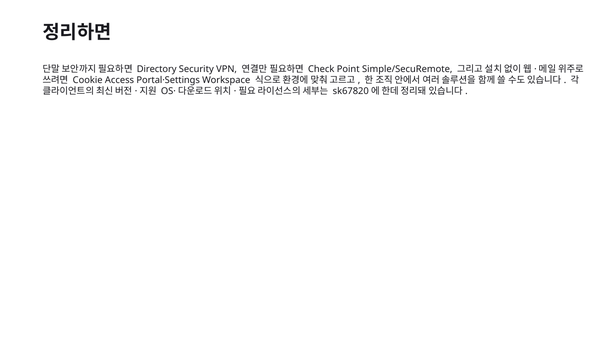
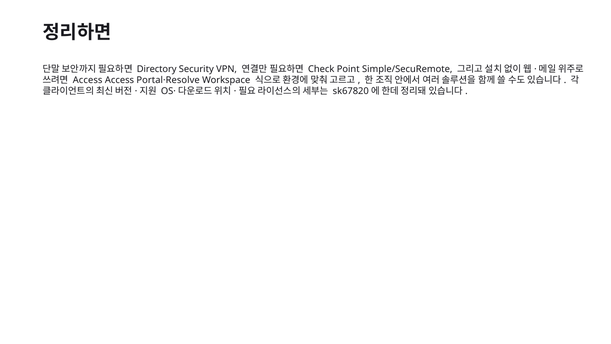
Cookie: Cookie -> Access (88, 80)
Portal·Settings: Portal·Settings -> Portal·Resolve (168, 80)
